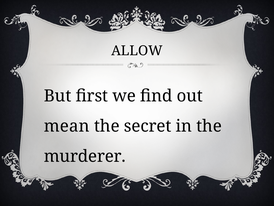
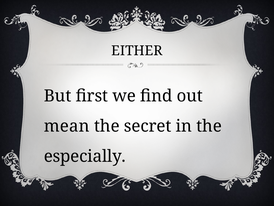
ALLOW: ALLOW -> EITHER (137, 51)
murderer: murderer -> especially (85, 156)
